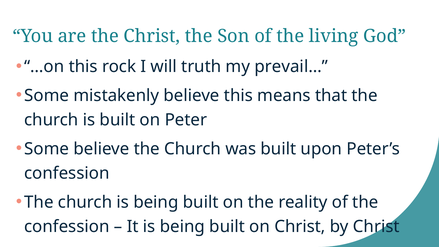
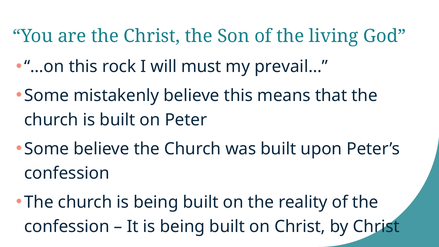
truth: truth -> must (201, 67)
